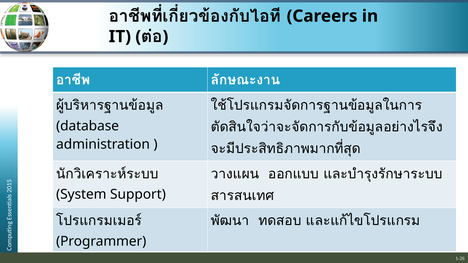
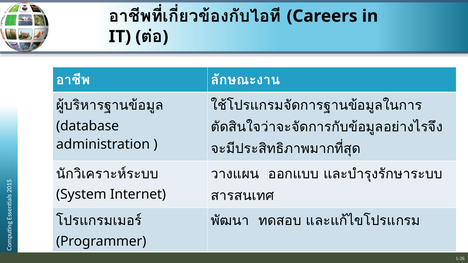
Support: Support -> Internet (138, 195)
